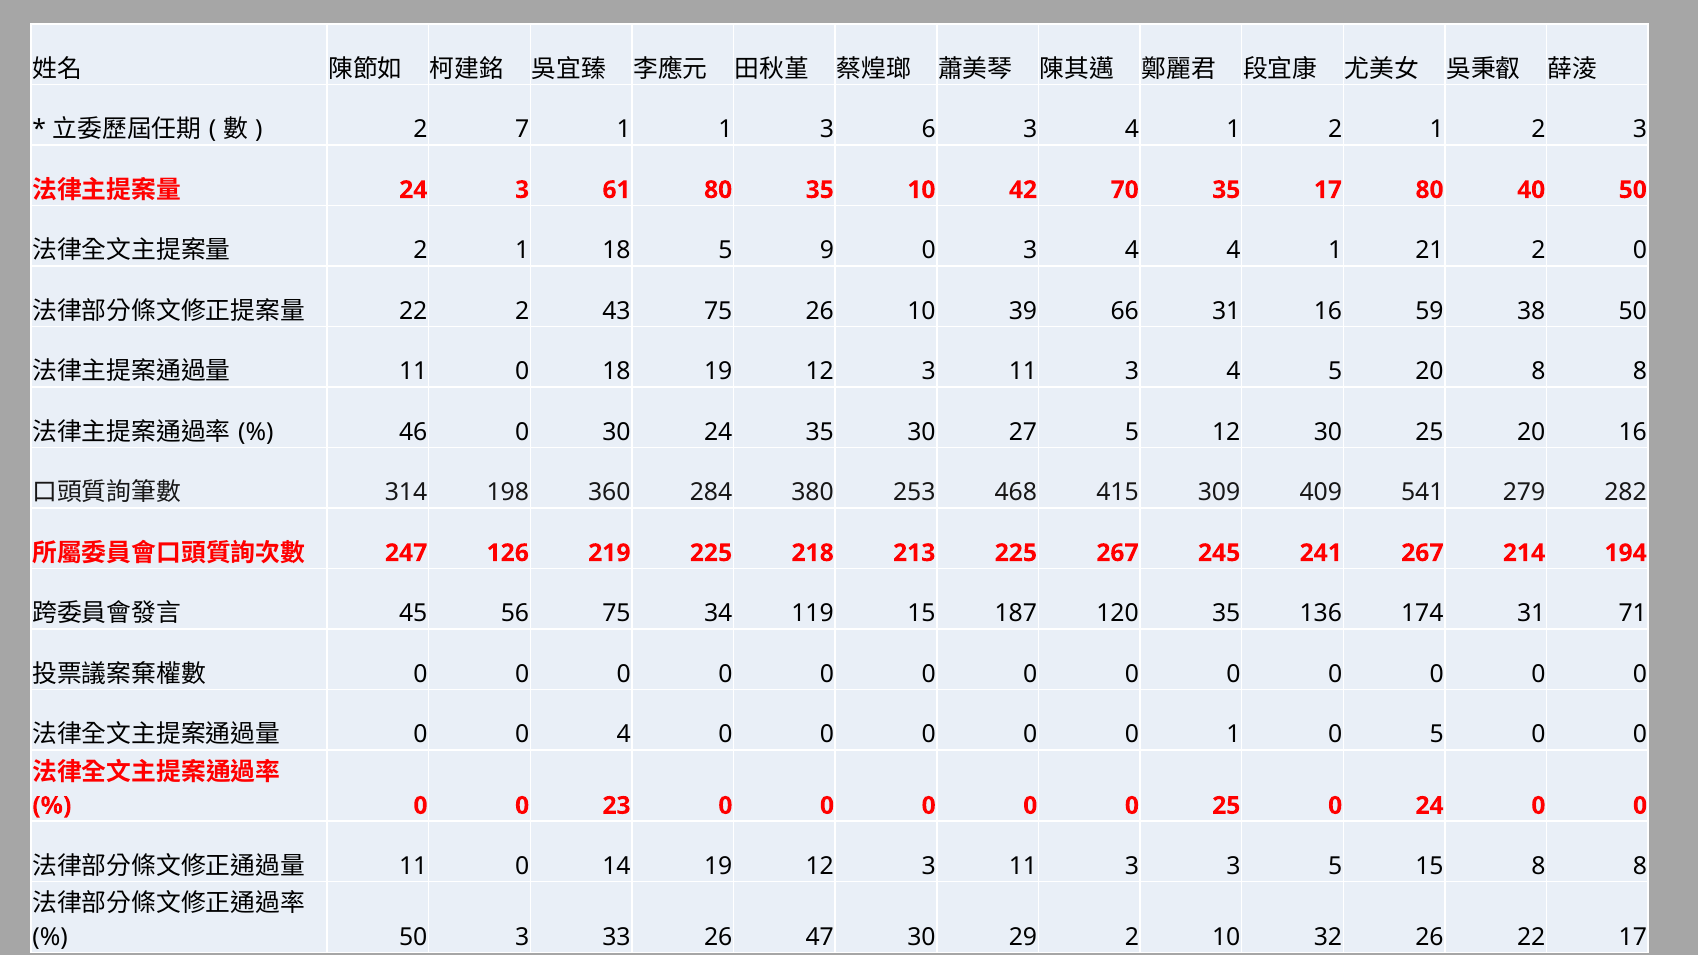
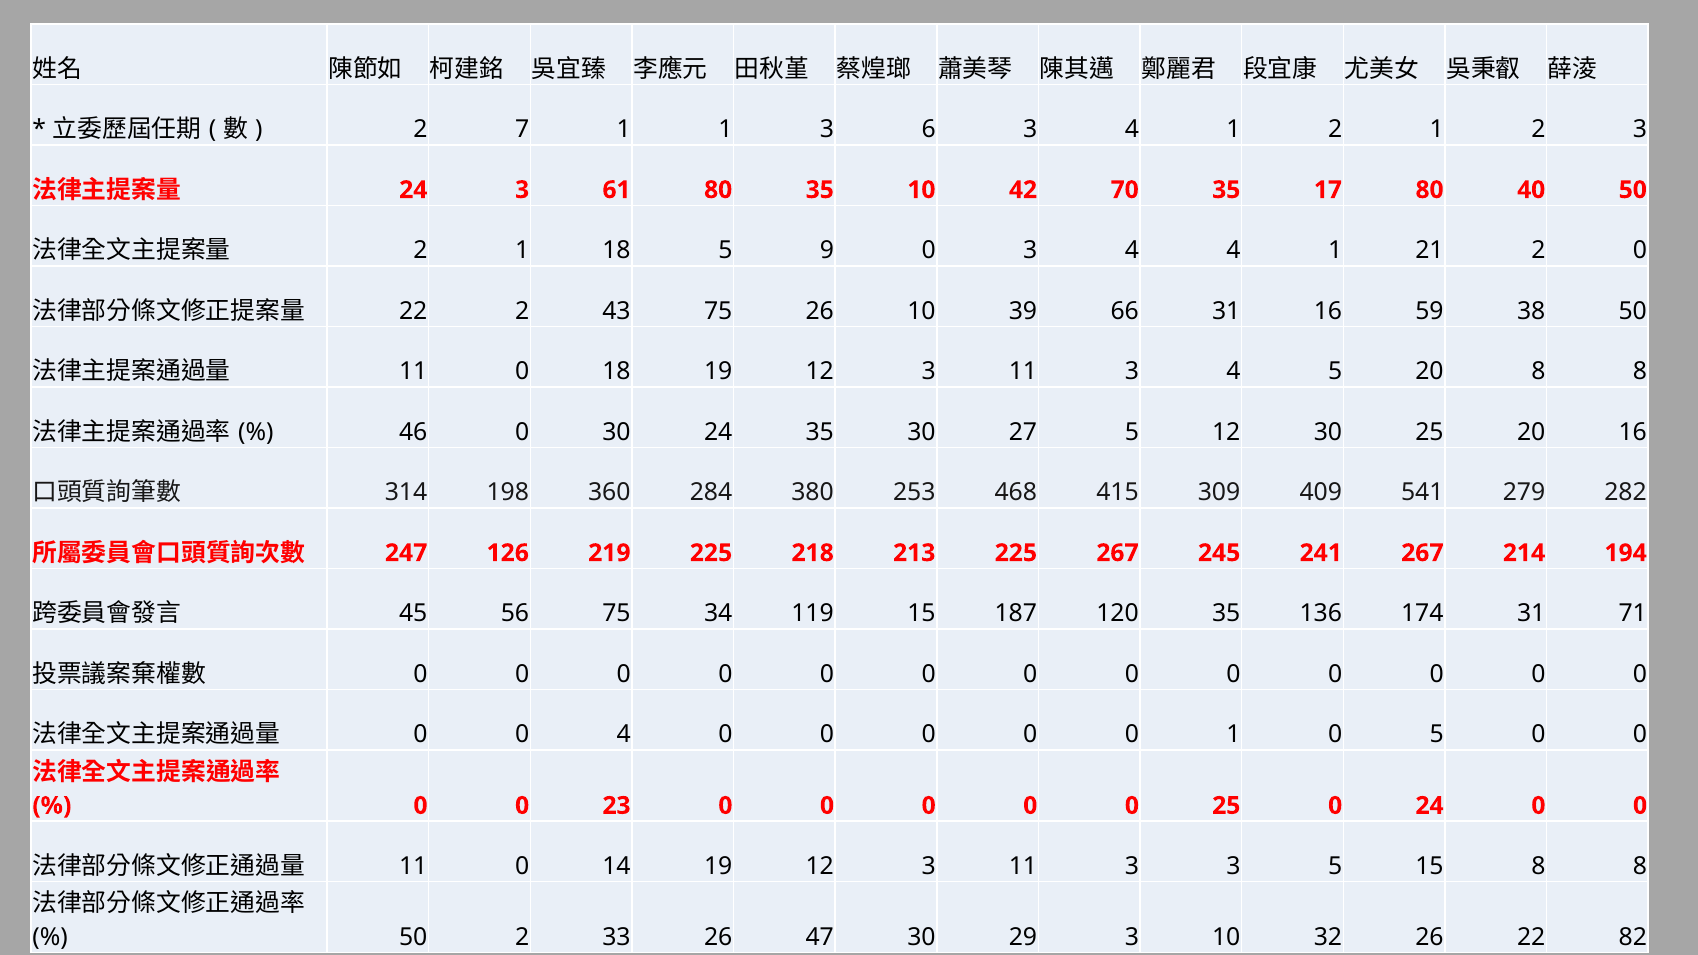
50 3: 3 -> 2 (522, 937)
29 2: 2 -> 3 (1132, 937)
22 17: 17 -> 82 (1633, 937)
